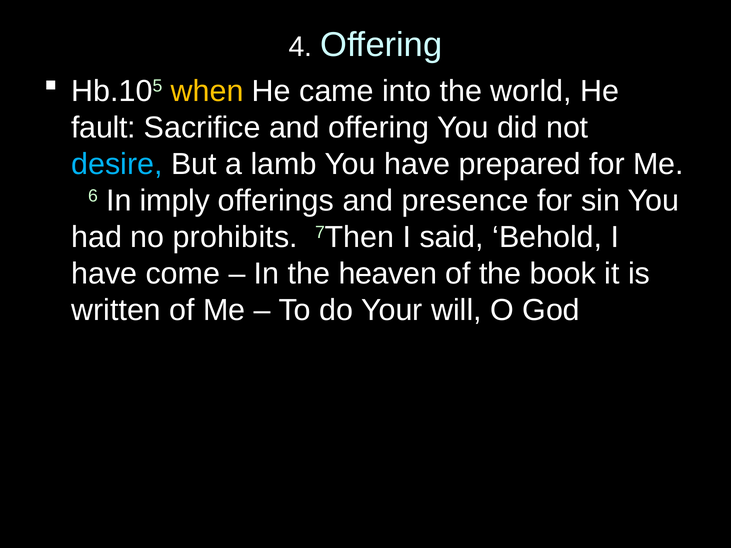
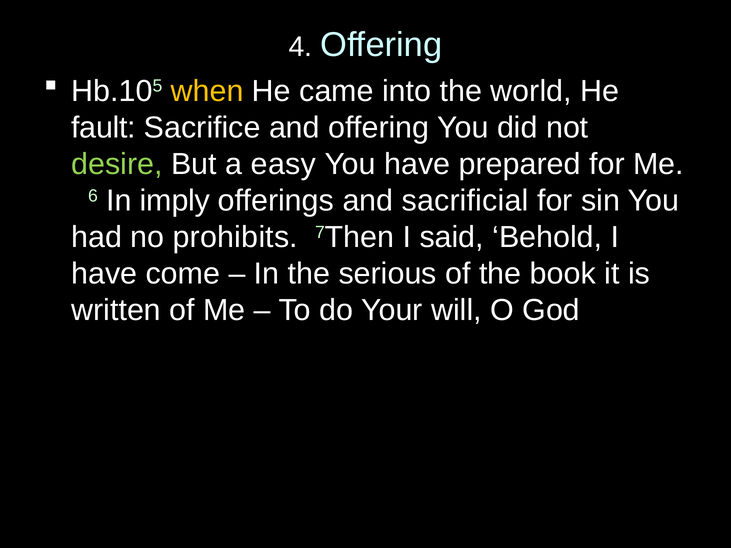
desire colour: light blue -> light green (117, 164)
lamb: lamb -> easy (283, 164)
presence: presence -> sacrificial (465, 201)
heaven: heaven -> serious (388, 274)
